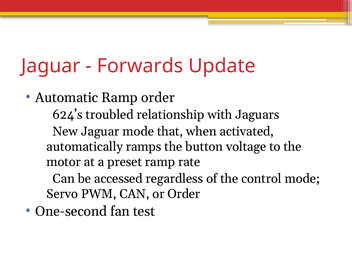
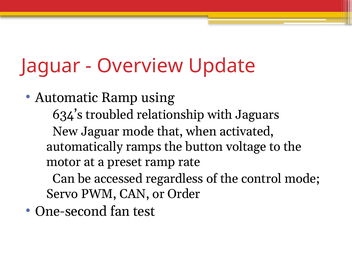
Forwards: Forwards -> Overview (140, 66)
Ramp order: order -> using (158, 97)
624’s: 624’s -> 634’s (68, 115)
